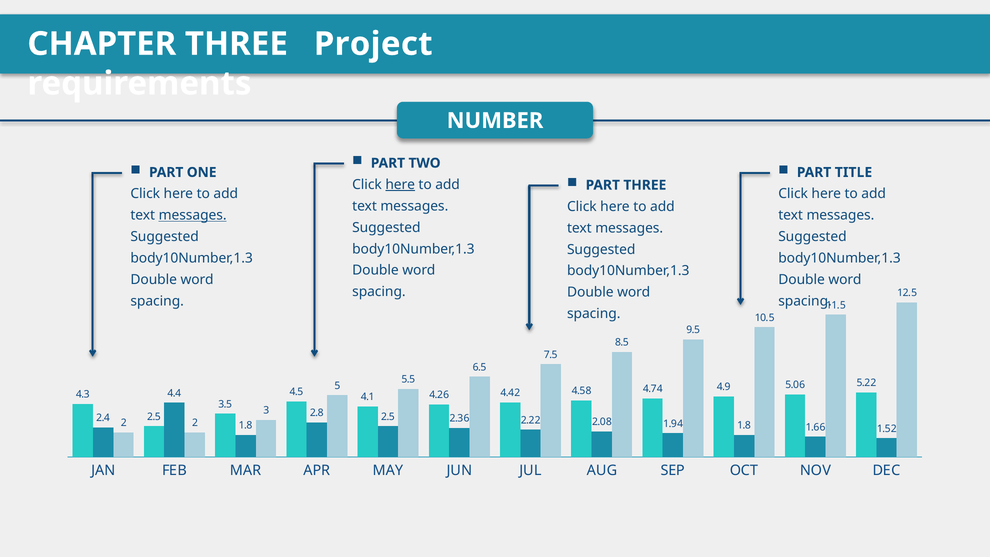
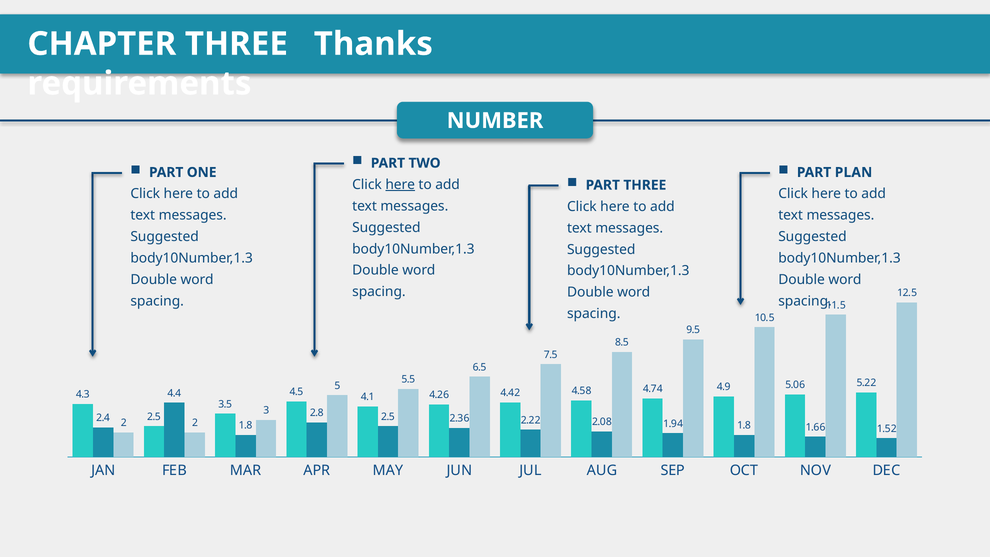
Project: Project -> Thanks (373, 44)
TITLE: TITLE -> PLAN (854, 172)
messages underline: present -> none (193, 215)
